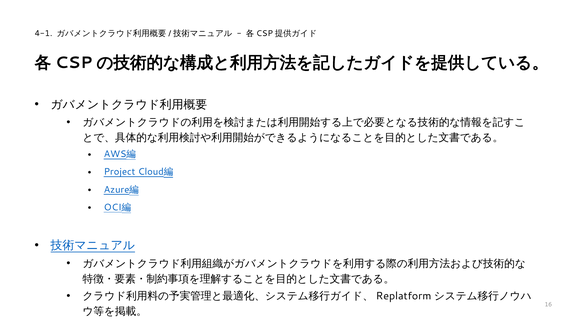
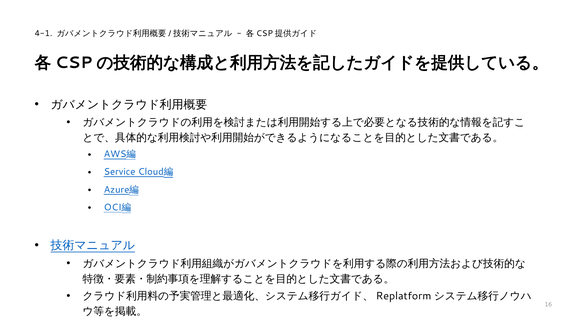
Project: Project -> Service (120, 172)
